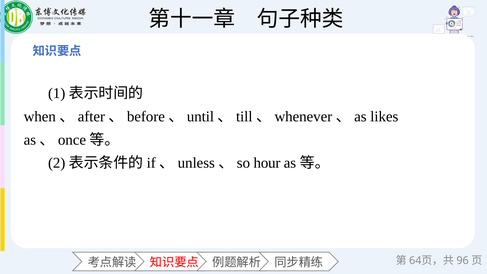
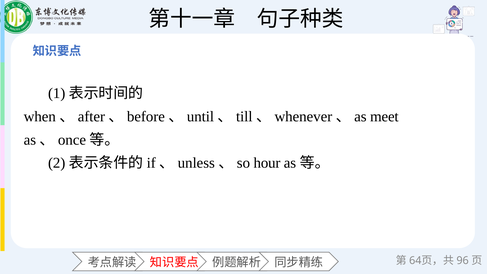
likes: likes -> meet (384, 117)
